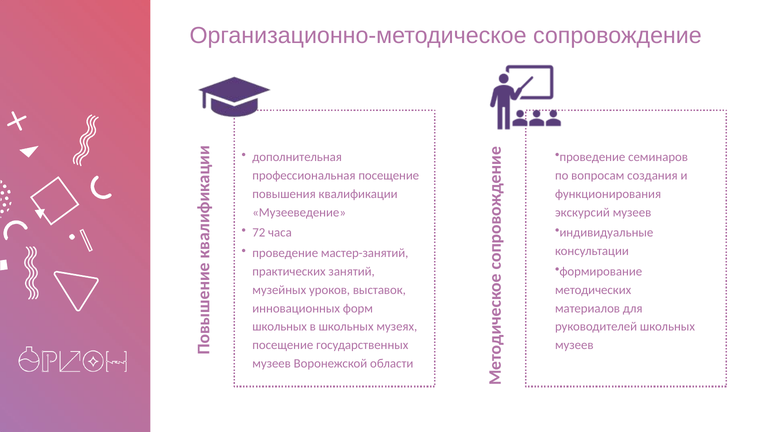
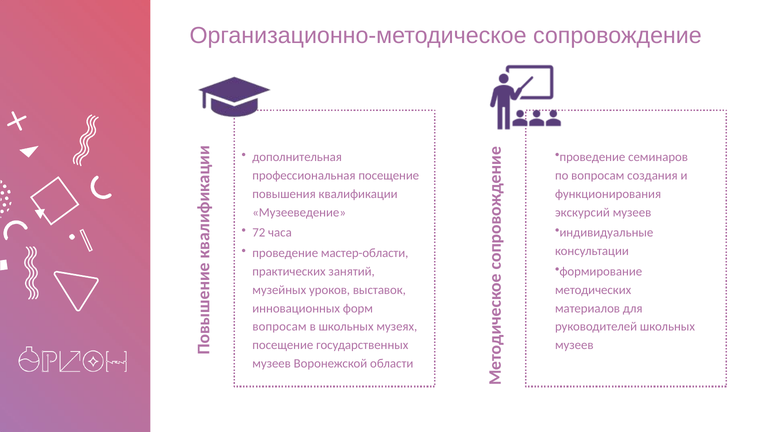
мастер-занятий: мастер-занятий -> мастер-области (365, 253)
школьных: школьных -> вопросам (279, 327)
